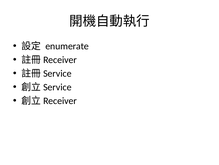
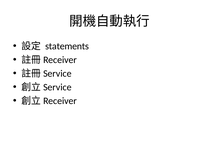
enumerate: enumerate -> statements (67, 46)
